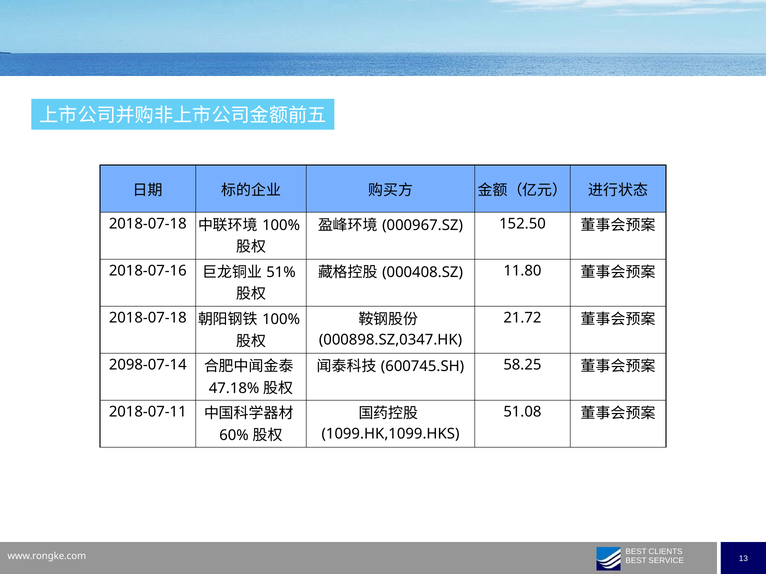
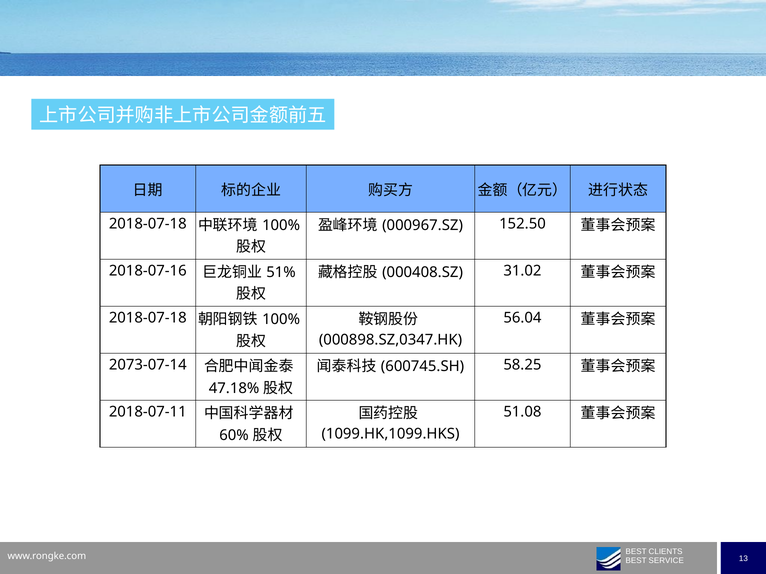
11.80: 11.80 -> 31.02 (522, 271)
21.72: 21.72 -> 56.04 (522, 318)
2098-07-14: 2098-07-14 -> 2073-07-14 (148, 365)
